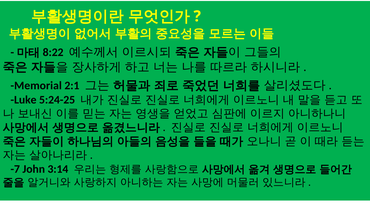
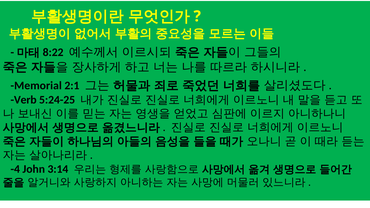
Luke: Luke -> Verb (24, 100)
-7: -7 -> -4 (15, 169)
